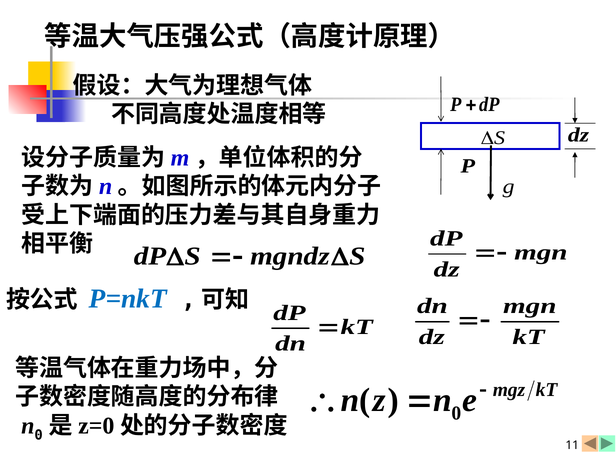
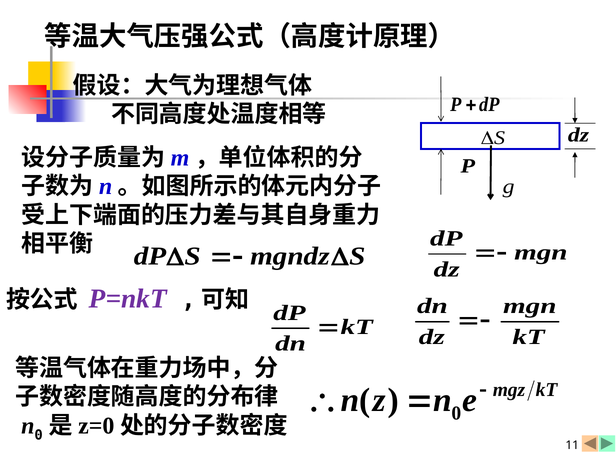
P=nkT colour: blue -> purple (128, 299)
